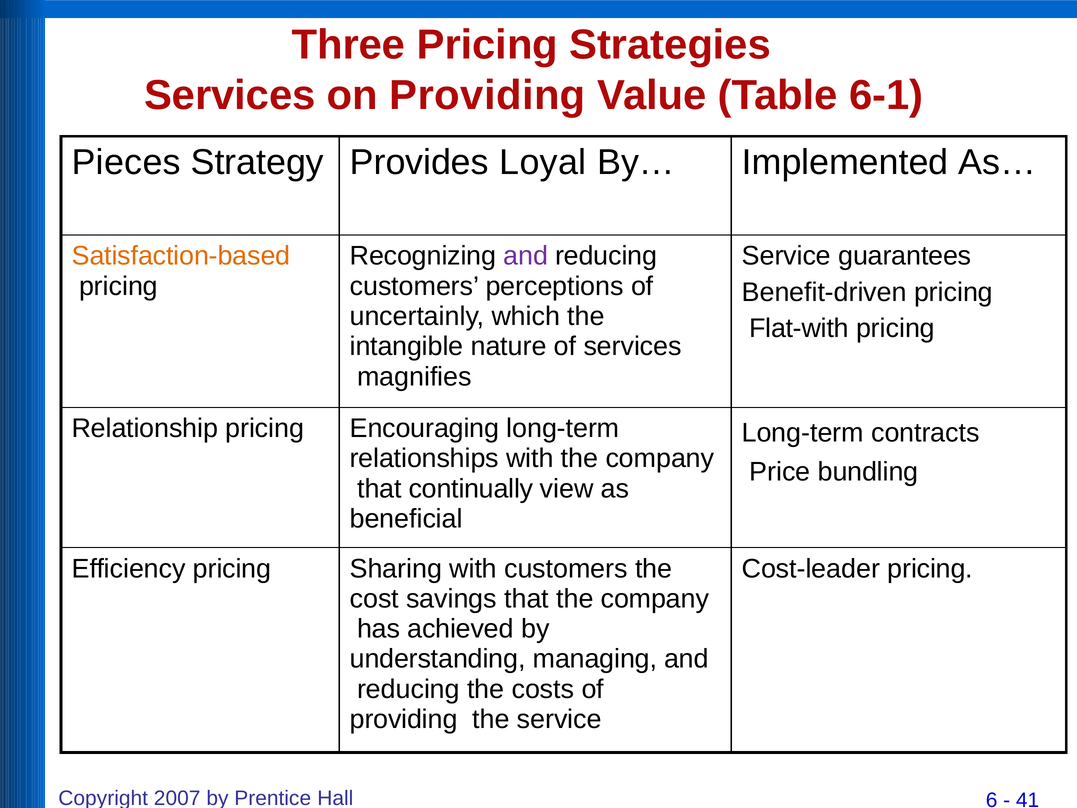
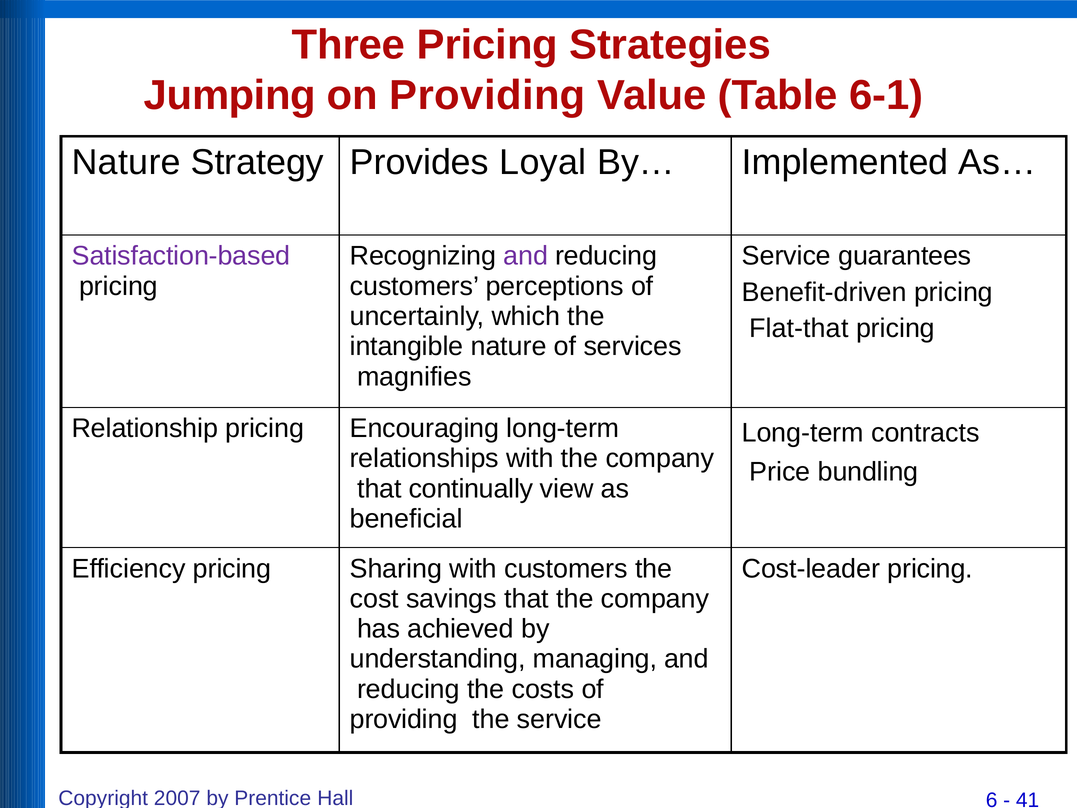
Services: Services -> Jumping (230, 95)
Pieces: Pieces -> Nature (126, 162)
Satisfaction-based colour: orange -> purple (181, 256)
Flat-with: Flat-with -> Flat-that (799, 329)
